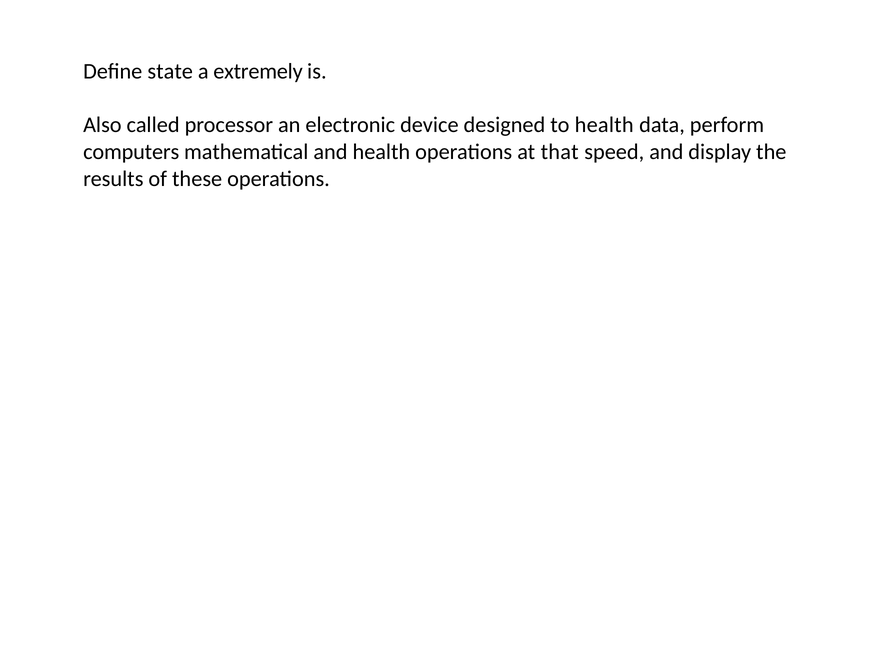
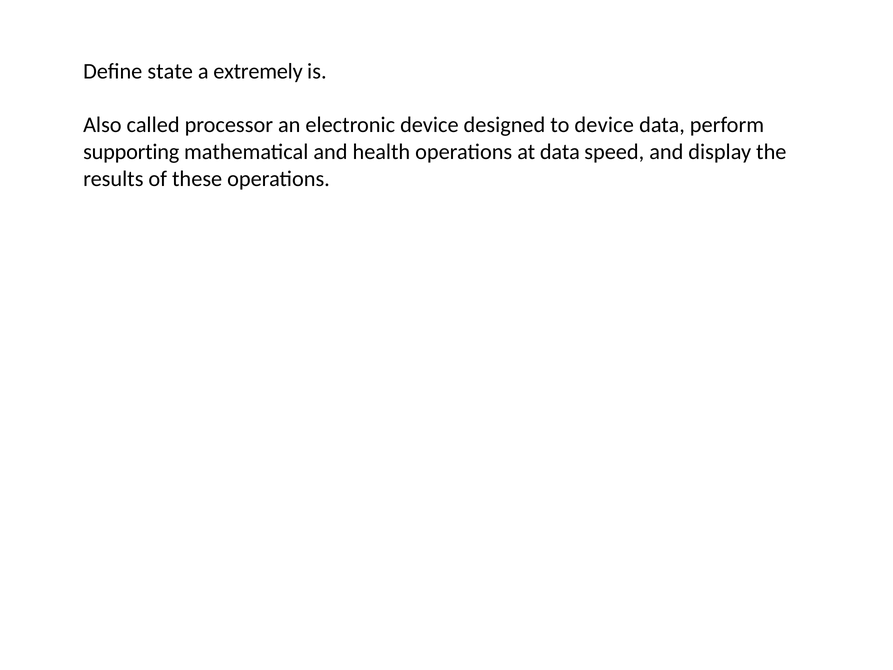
to health: health -> device (604, 125)
computers: computers -> supporting (131, 152)
at that: that -> data (560, 152)
